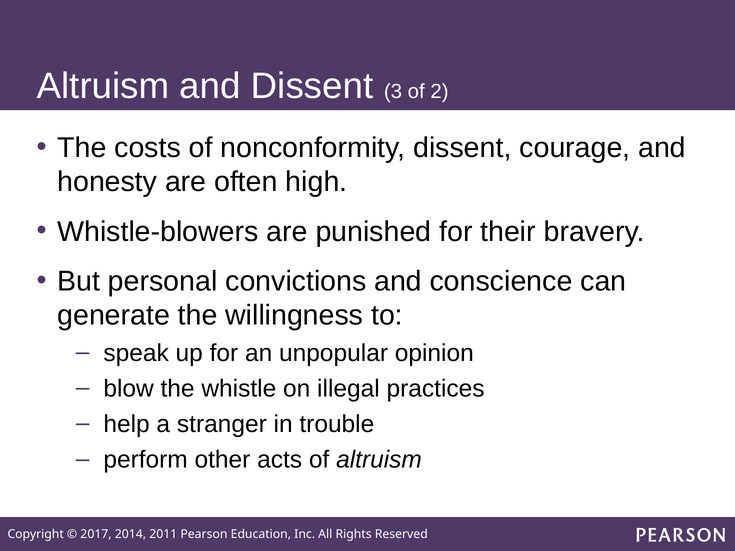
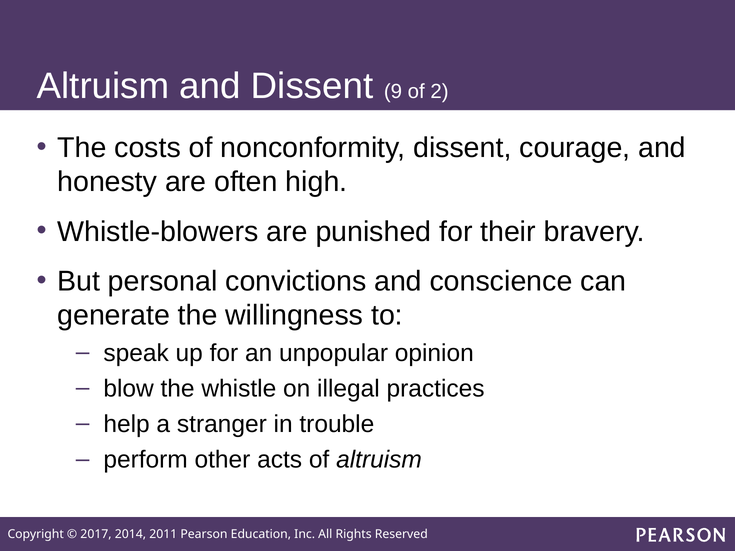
3: 3 -> 9 (393, 91)
